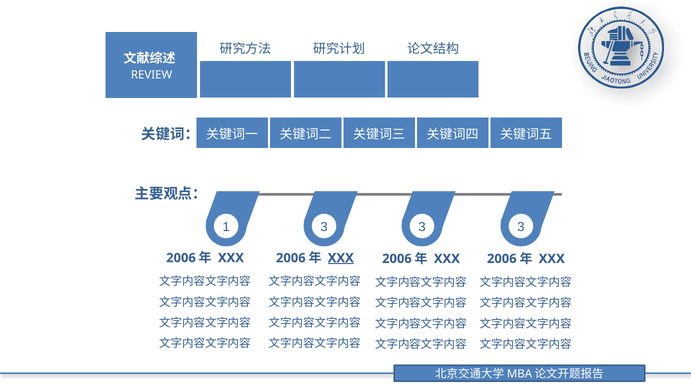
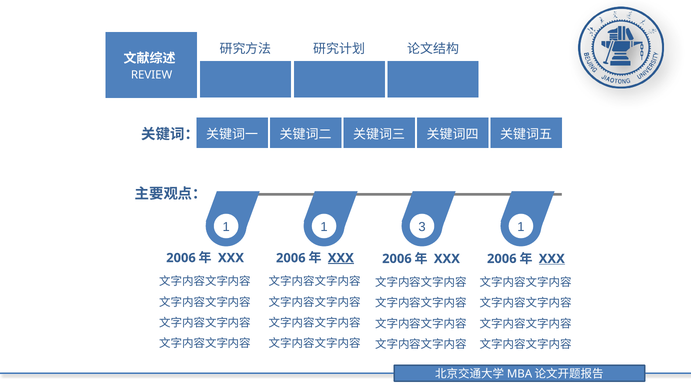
1 3: 3 -> 1 (324, 227)
3: 3 -> 1 (521, 227)
XXX underline: none -> present (552, 259)
